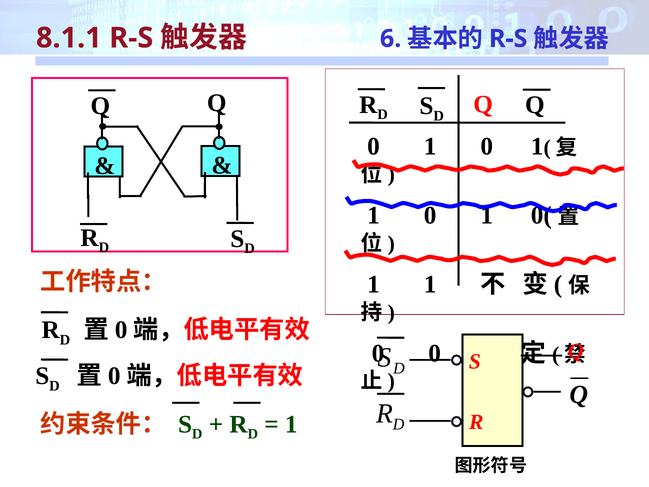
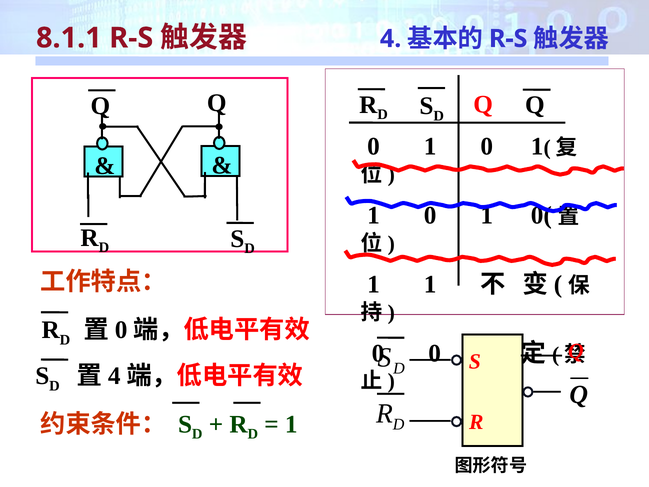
6: 6 -> 4 (391, 39)
0: 0 -> 4 (114, 376)
